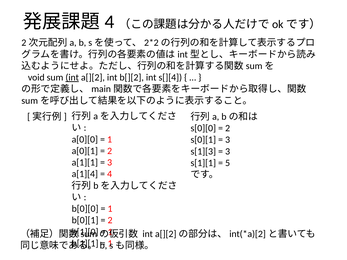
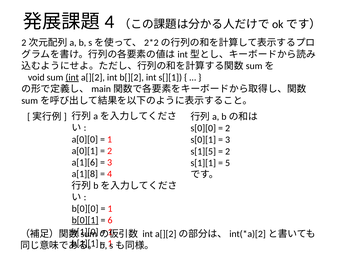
s[][4: s[][4 -> s[][1 (170, 78)
s[1][3: s[1][3 -> s[1][5 (203, 152)
3: 3 -> 2 (228, 152)
a[1][1: a[1][1 -> a[1][6 (85, 163)
a[1][4: a[1][4 -> a[1][8 (85, 174)
b[0][1 underline: none -> present (85, 220)
2: 2 -> 6 (110, 220)
